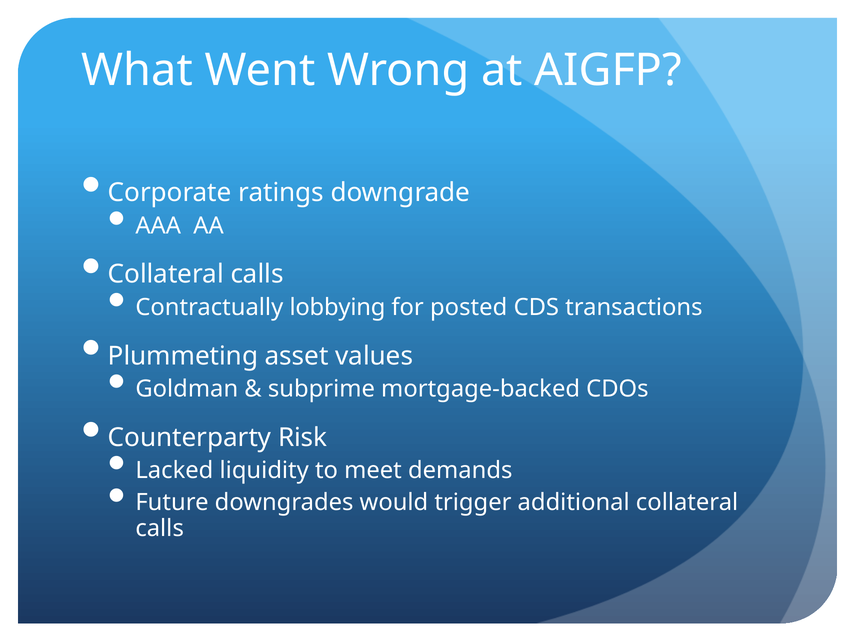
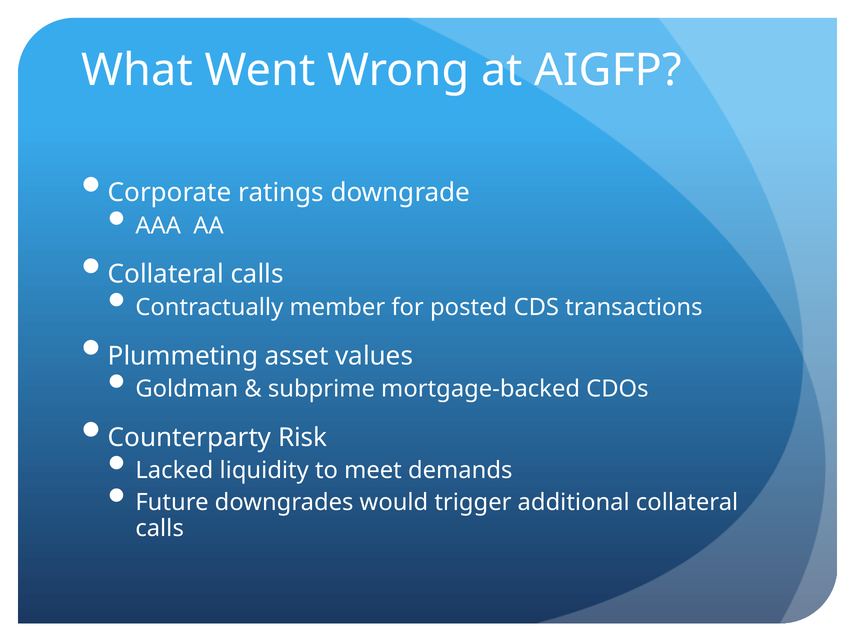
lobbying: lobbying -> member (337, 307)
